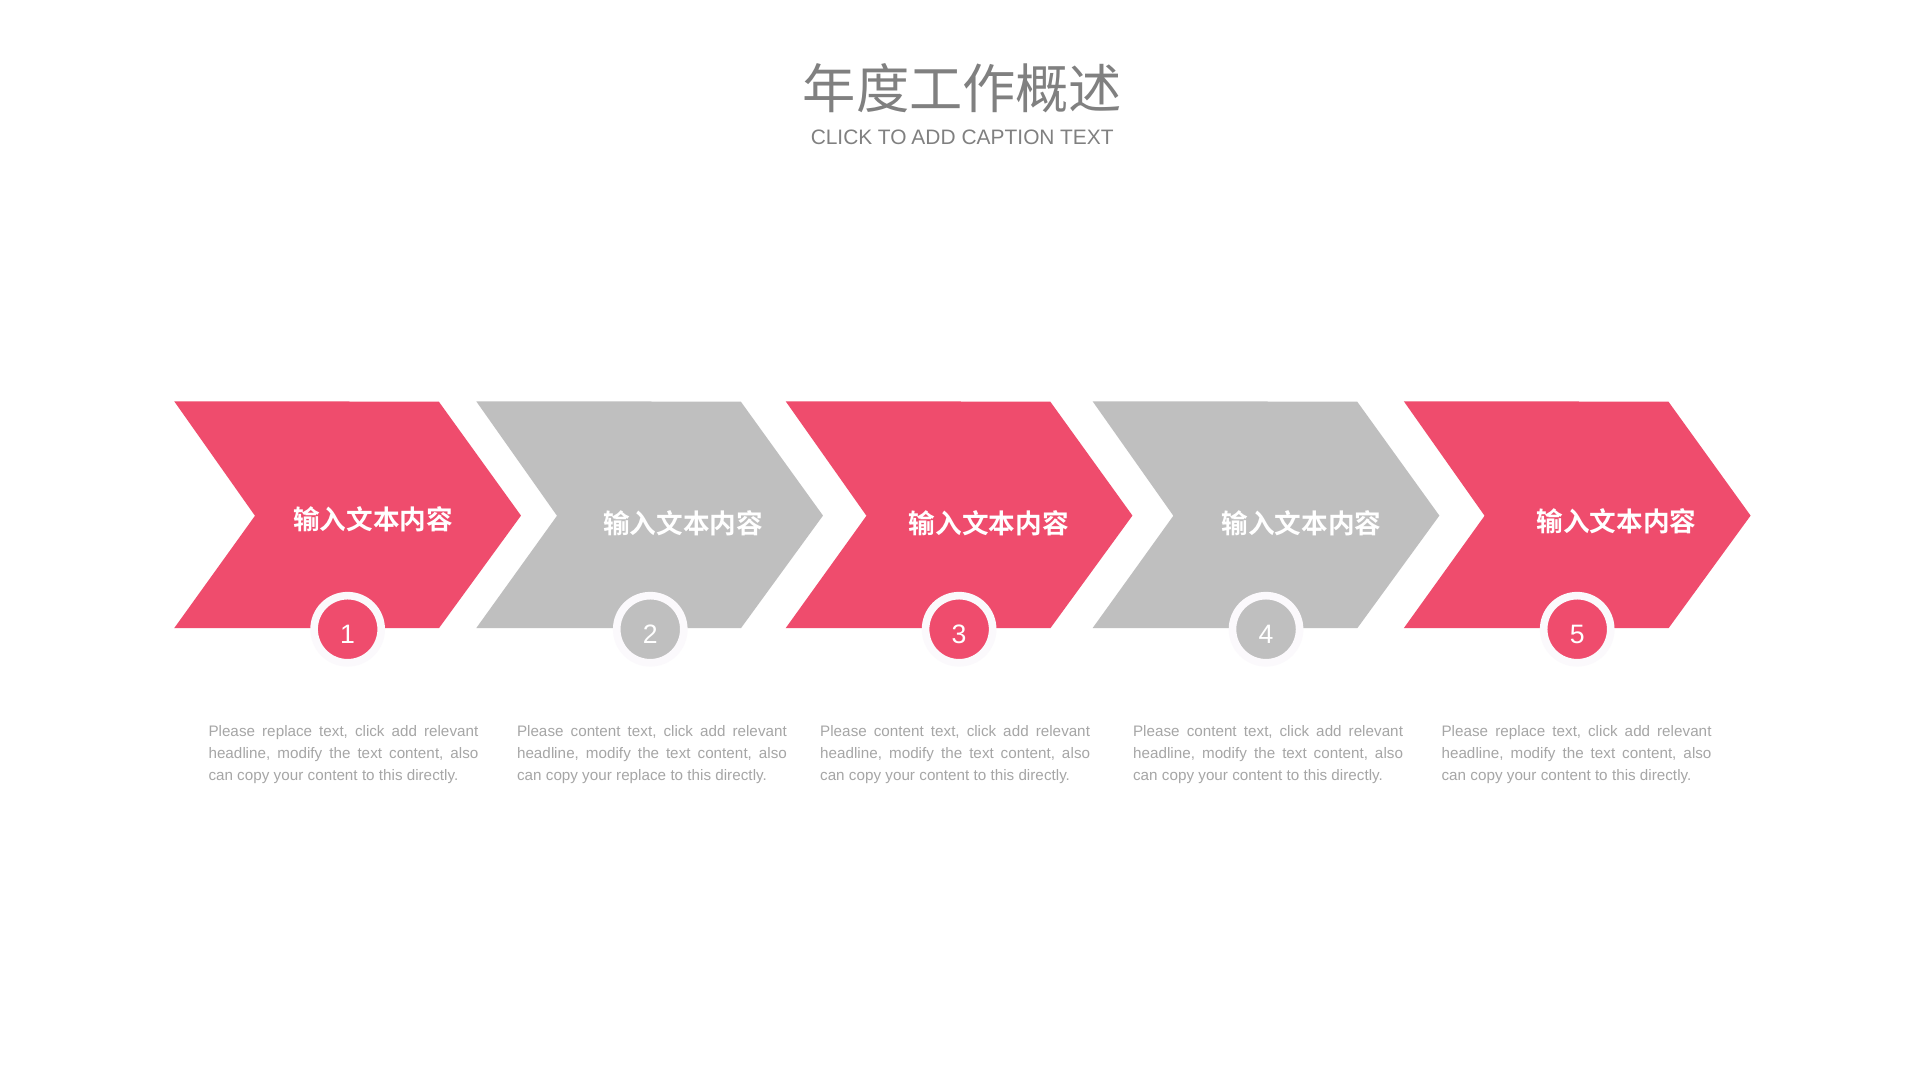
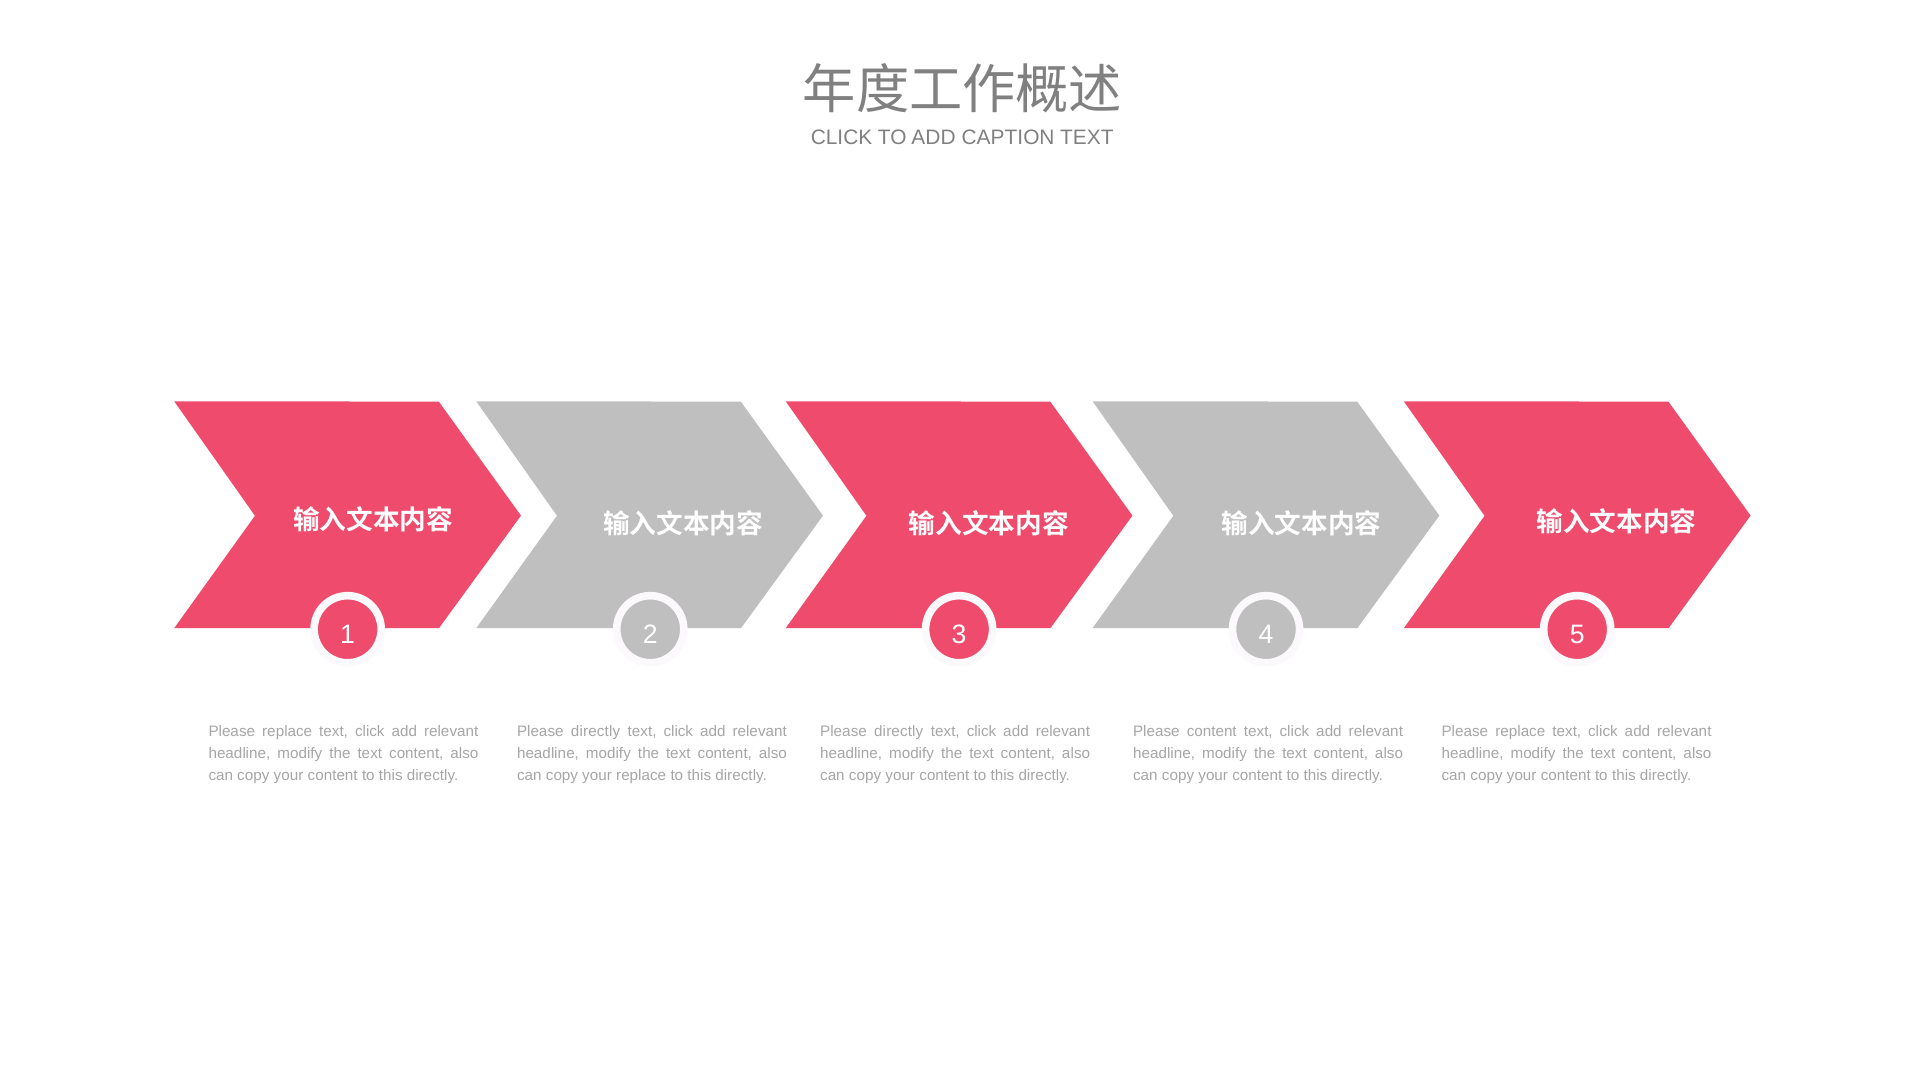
content: content -> directly (596, 731)
content: content -> directly (899, 731)
